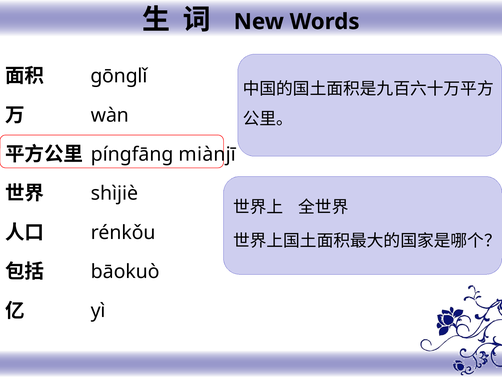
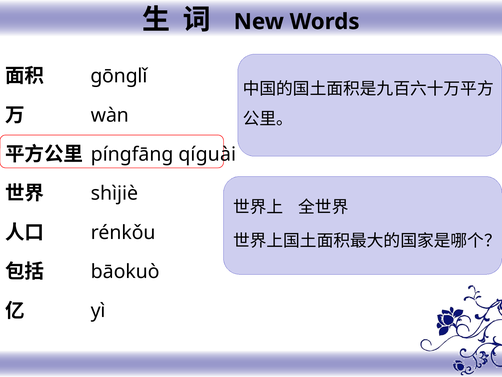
miànjī: miànjī -> qíguài (207, 154)
